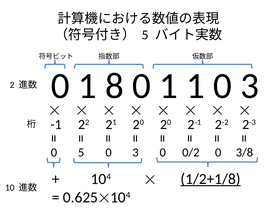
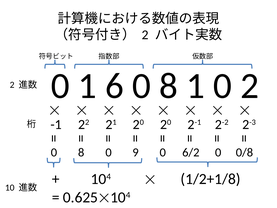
5: 5 -> 2 (145, 35)
8: 8 -> 6 (114, 86)
1: 1 -> 8 (168, 86)
1 0 3: 3 -> 2 (250, 86)
5: 5 -> 8 (81, 152)
3: 3 -> 9 (136, 152)
0/2: 0/2 -> 6/2 (191, 152)
3/8: 3/8 -> 0/8 (245, 152)
1/2+1/8 underline: present -> none (211, 179)
